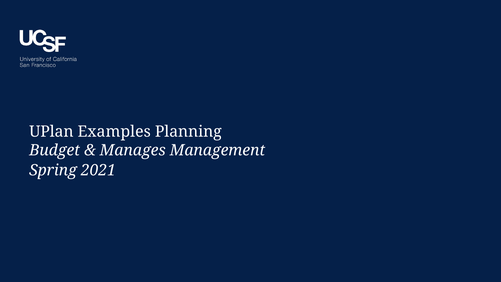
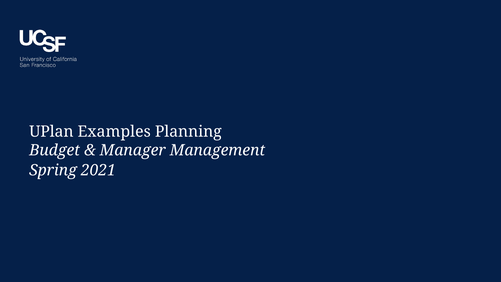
Manages: Manages -> Manager (133, 150)
